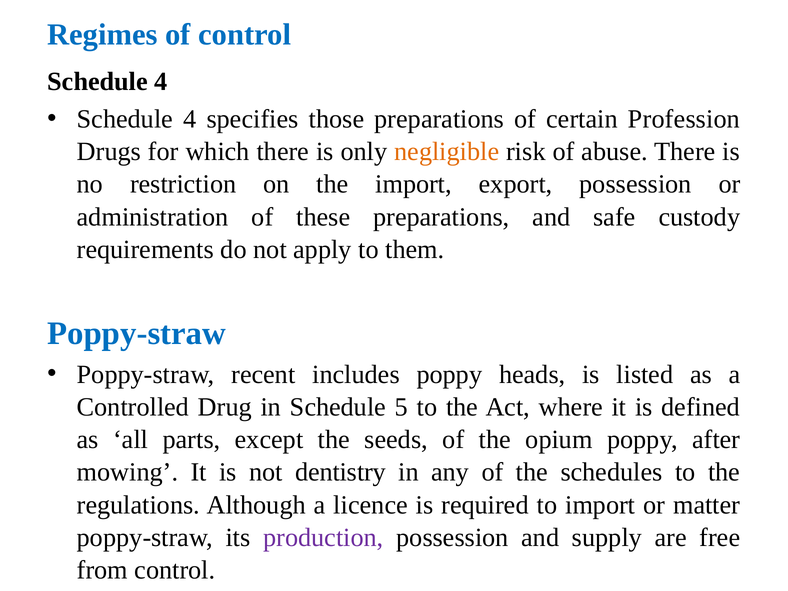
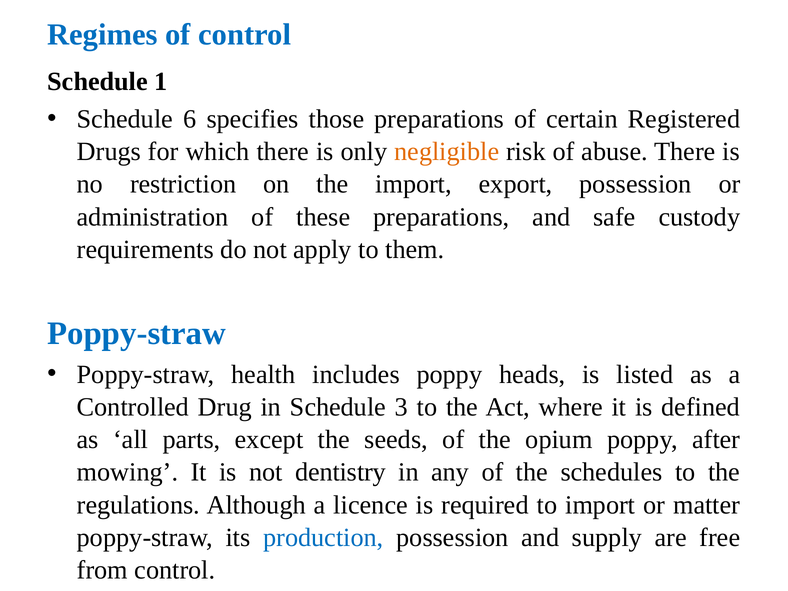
4: 4 -> 1 (161, 82)
4: 4 -> 6 (190, 119)
Profession: Profession -> Registered (684, 119)
recent: recent -> health (263, 374)
5: 5 -> 3 (402, 407)
production colour: purple -> blue (323, 537)
